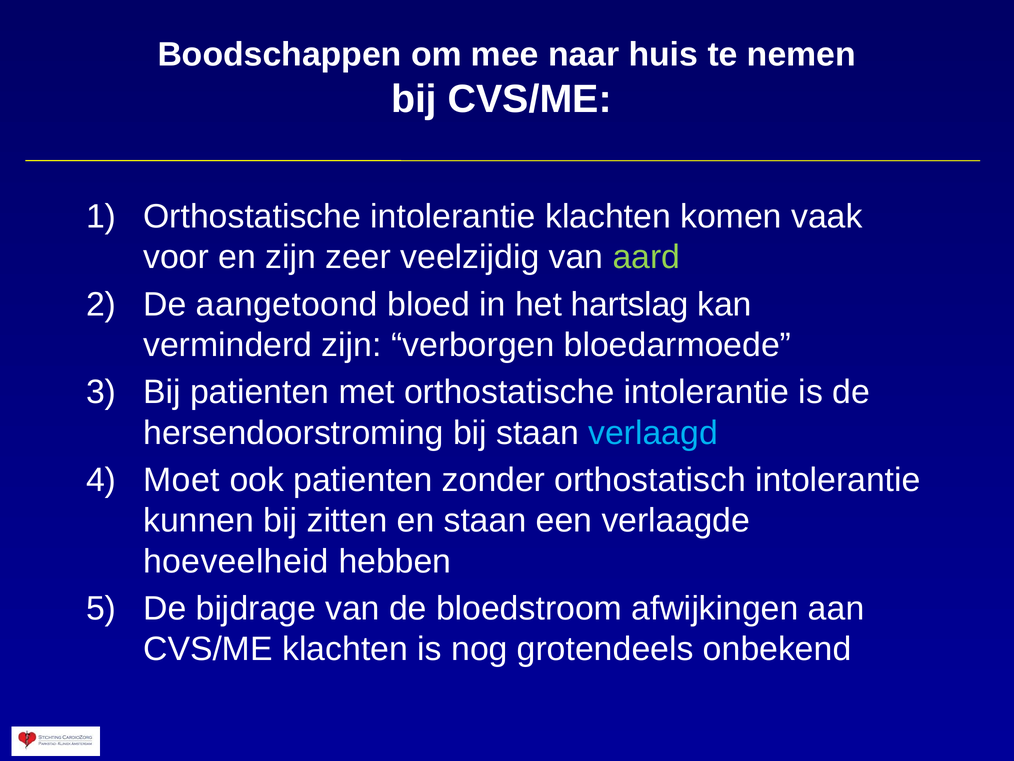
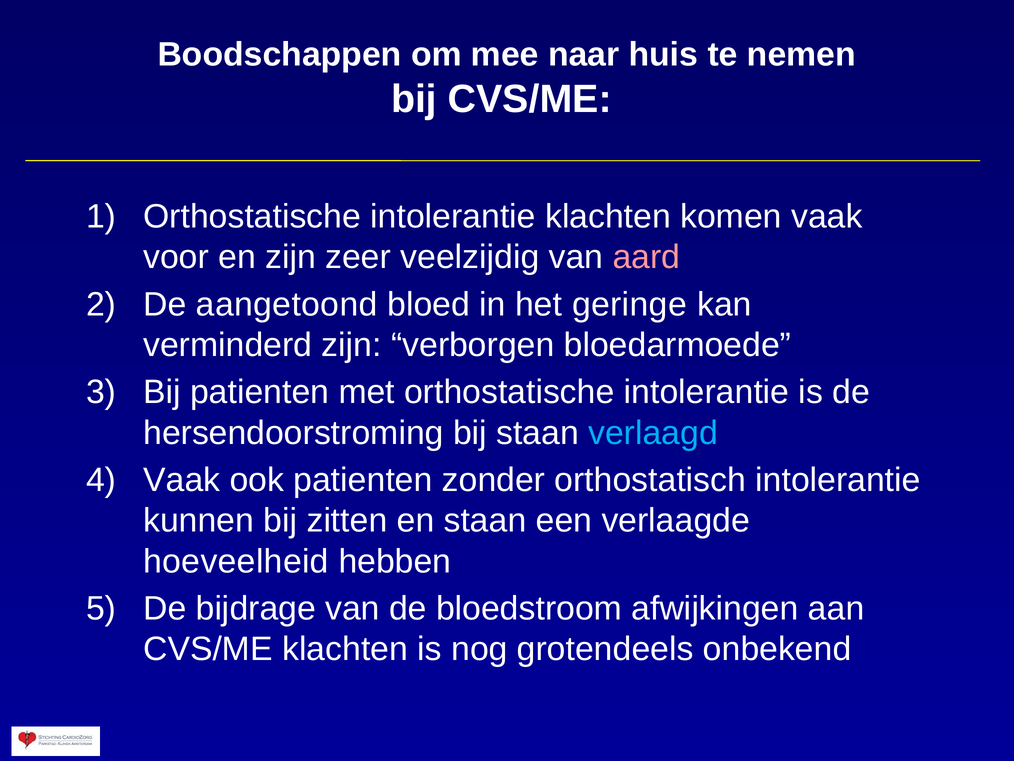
aard colour: light green -> pink (646, 257)
hartslag: hartslag -> geringe (629, 304)
Moet: Moet -> Vaak (182, 480)
